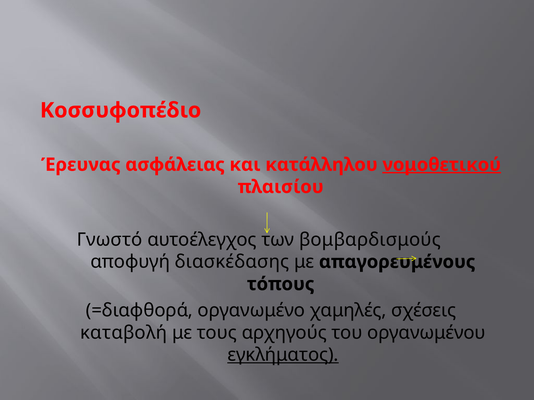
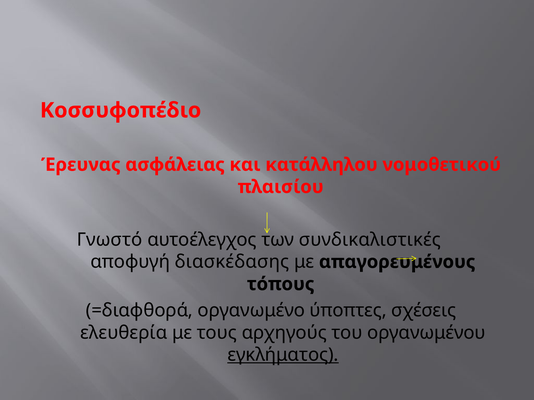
νομοθετικού underline: present -> none (442, 165)
βομβαρδισμούς: βομβαρδισμούς -> συνδικαλιστικές (370, 240)
χαμηλές: χαμηλές -> ύποπτες (348, 311)
καταβολή: καταβολή -> ελευθερία (124, 333)
